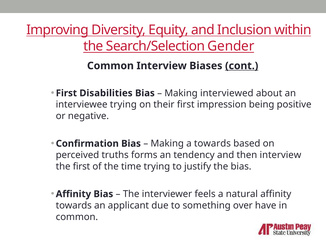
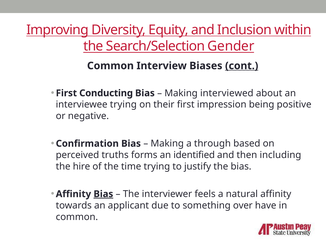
Disabilities: Disabilities -> Conducting (106, 93)
a towards: towards -> through (212, 143)
tendency: tendency -> identified (194, 155)
then interview: interview -> including (280, 155)
the first: first -> hire (81, 166)
Bias underline: none -> present (103, 194)
